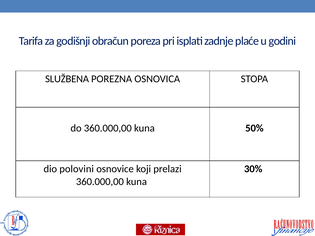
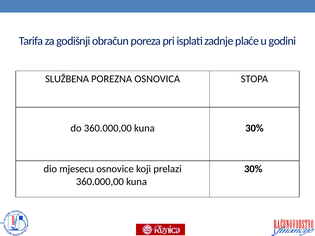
do 360.000,00 kuna 50%: 50% -> 30% (254, 128)
polovini: polovini -> mjesecu (77, 169)
